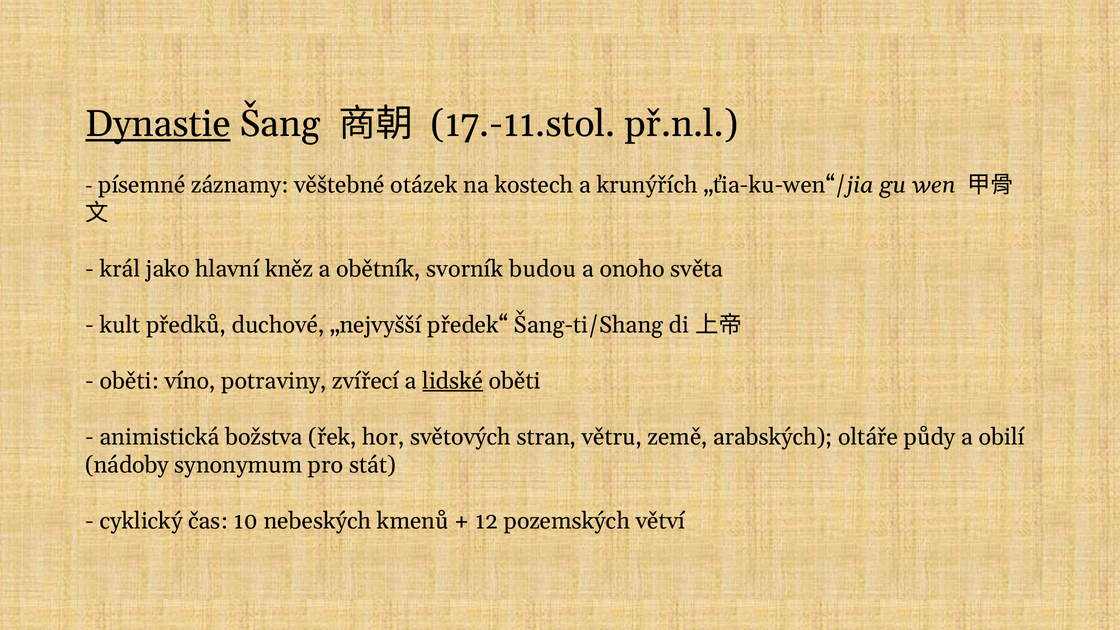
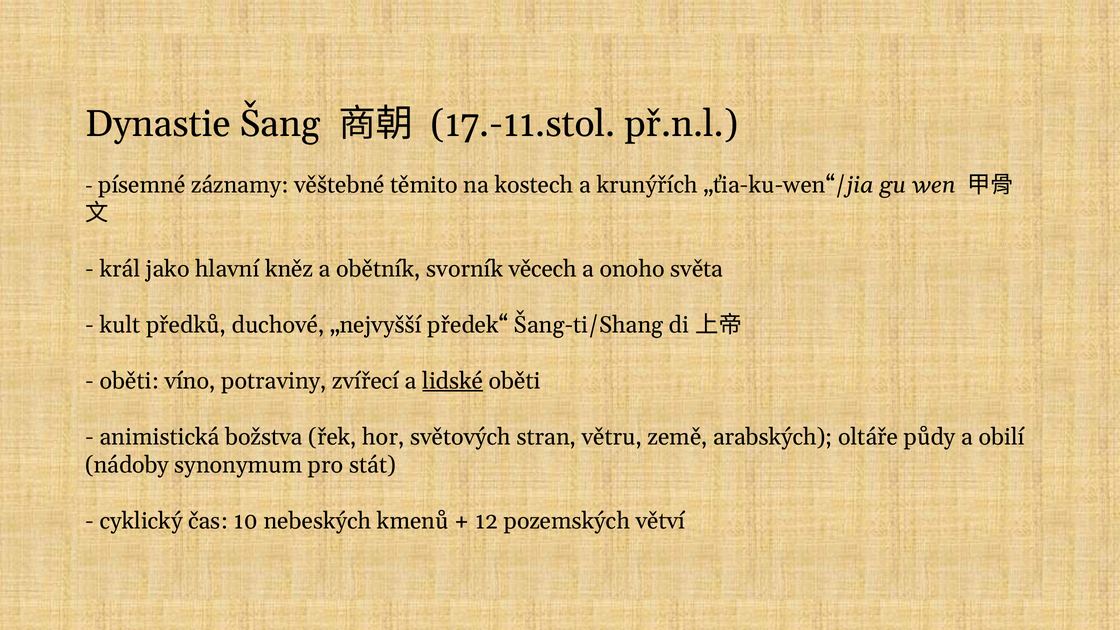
Dynastie underline: present -> none (158, 124)
otázek: otázek -> těmito (424, 185)
budou: budou -> věcech (543, 269)
